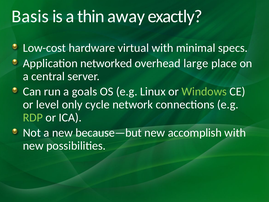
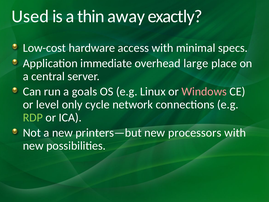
Basis: Basis -> Used (30, 16)
virtual: virtual -> access (133, 48)
networked: networked -> immediate (106, 63)
Windows colour: light green -> pink (204, 92)
because—but: because—but -> printers—but (109, 133)
accomplish: accomplish -> processors (195, 133)
